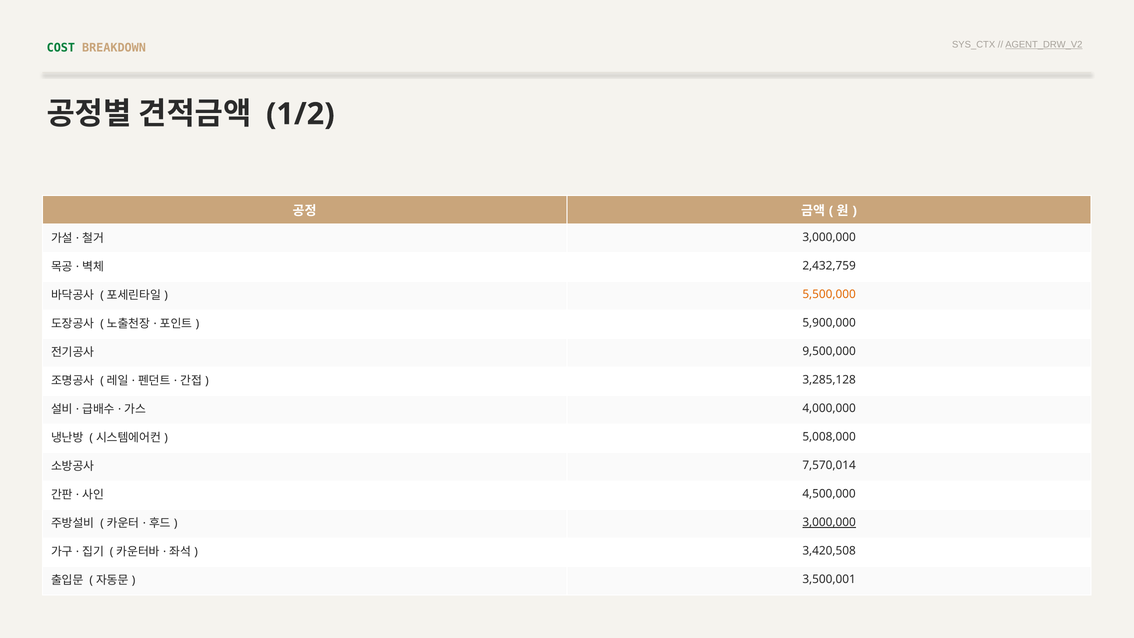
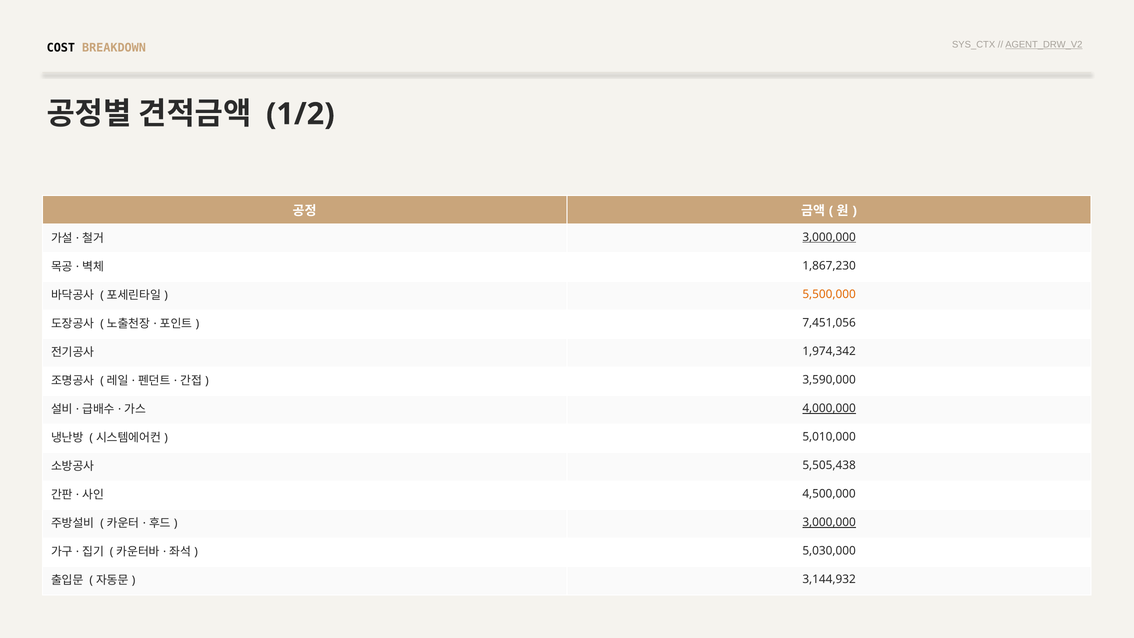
COST colour: green -> black (61, 48)
3,000,000 underline: none -> present (829, 237)
2,432,759: 2,432,759 -> 1,867,230 (829, 266)
5,900,000: 5,900,000 -> 7,451,056 (829, 323)
9,500,000: 9,500,000 -> 1,974,342 (829, 351)
3,285,128: 3,285,128 -> 3,590,000 (829, 380)
4,000,000 underline: none -> present (829, 408)
5,008,000: 5,008,000 -> 5,010,000 (829, 437)
7,570,014: 7,570,014 -> 5,505,438 (829, 465)
3,420,508: 3,420,508 -> 5,030,000 (829, 551)
3,500,001: 3,500,001 -> 3,144,932 (829, 579)
